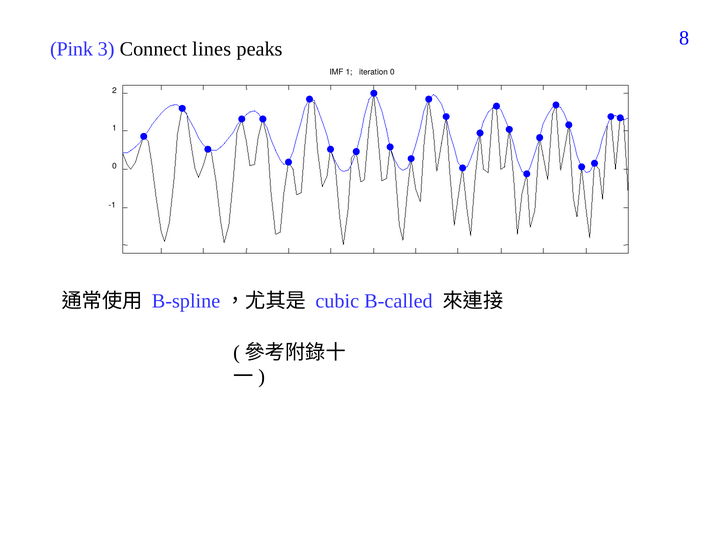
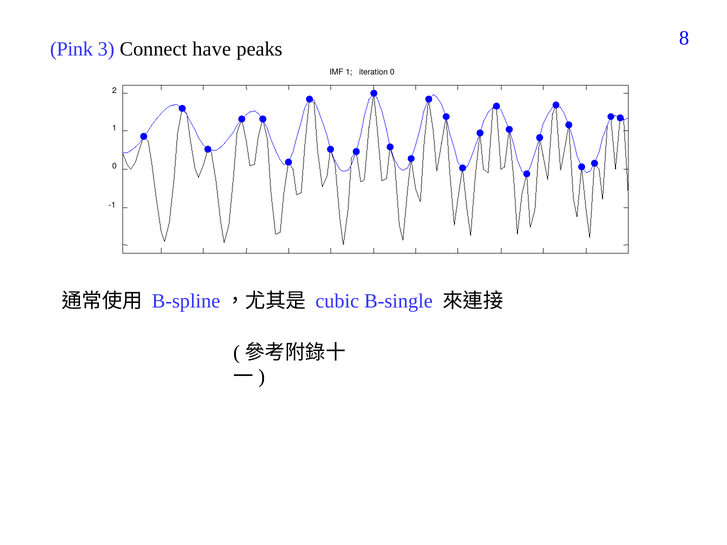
lines: lines -> have (212, 49)
B-called: B-called -> B-single (398, 301)
